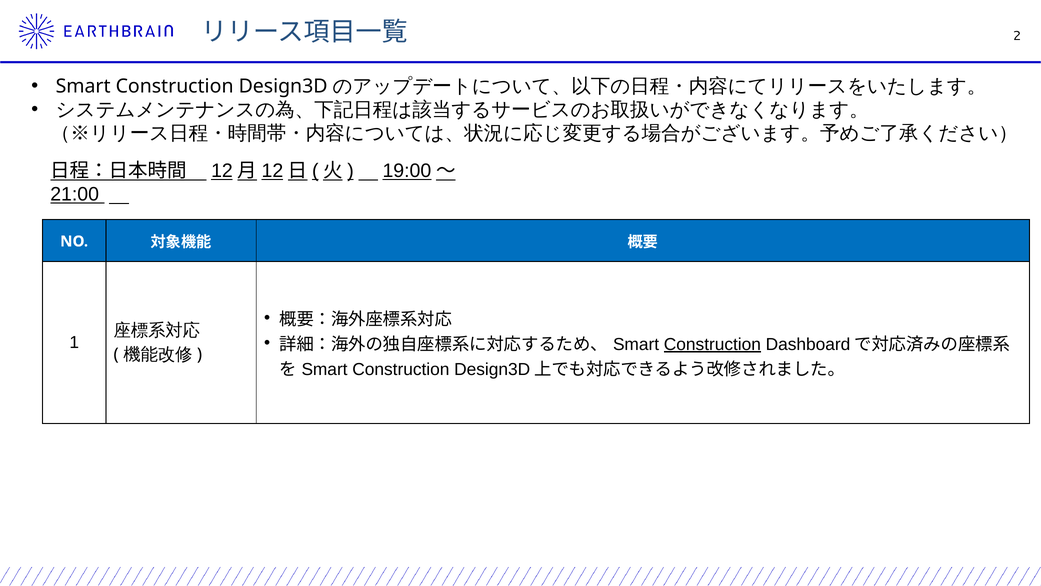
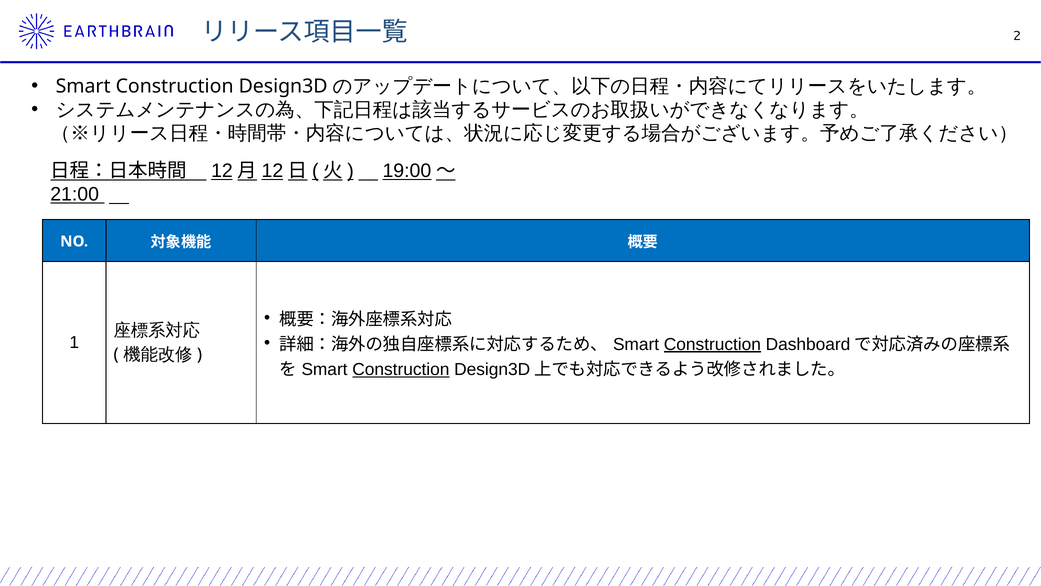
Construction underline: none -> present (401, 369)
